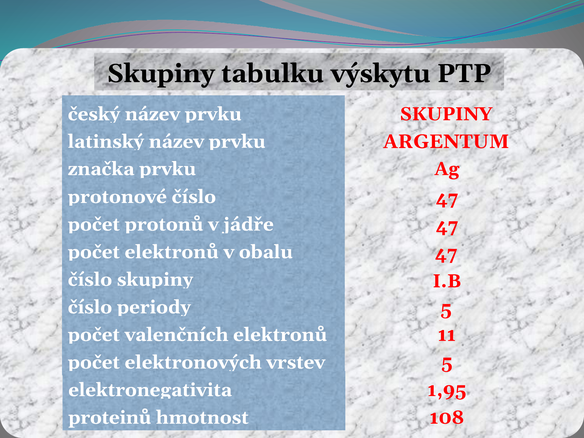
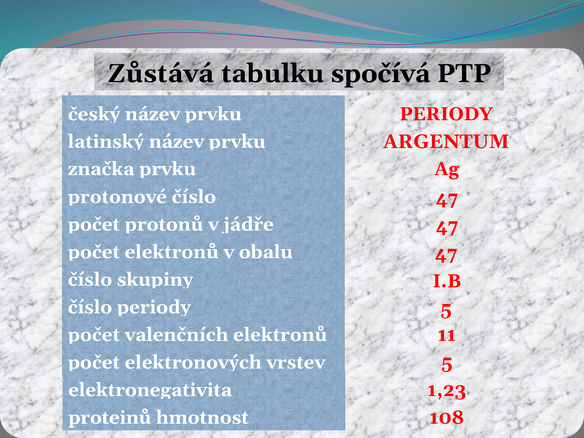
Skupiny: Skupiny -> Zůstává (161, 74)
výskytu: výskytu -> spočívá (381, 74)
SKUPINY: SKUPINY -> PERIODY (446, 114)
1,95: 1,95 -> 1,23 (447, 390)
